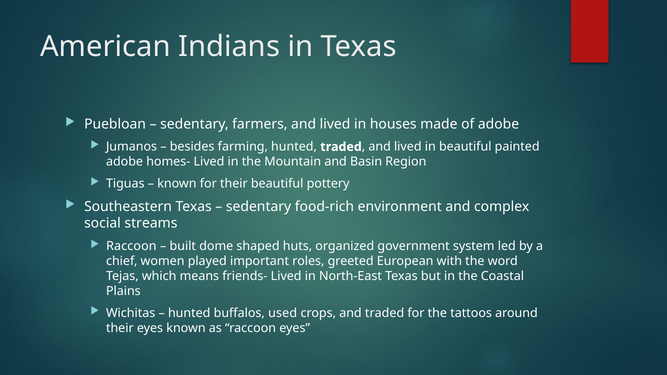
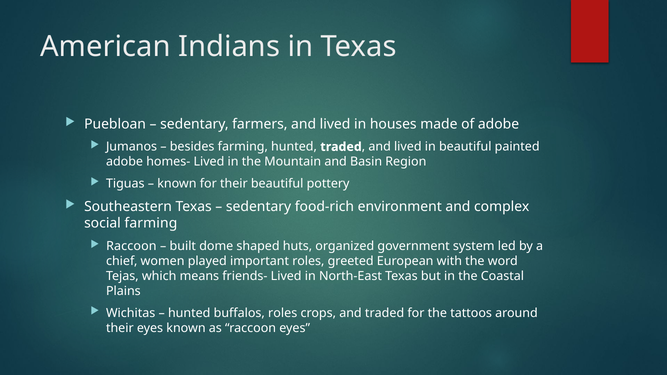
social streams: streams -> farming (151, 223)
buffalos used: used -> roles (283, 313)
